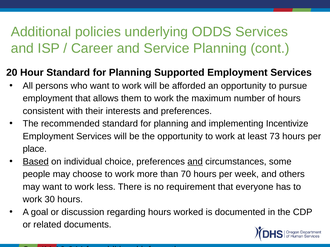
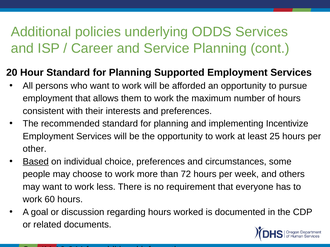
73: 73 -> 25 (275, 137)
place: place -> other (35, 149)
and underline: present -> none (195, 162)
70: 70 -> 72 (186, 175)
30: 30 -> 60 (50, 200)
